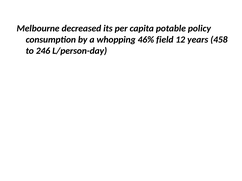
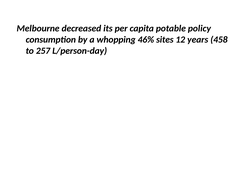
field: field -> sites (165, 40)
246: 246 -> 257 (43, 51)
